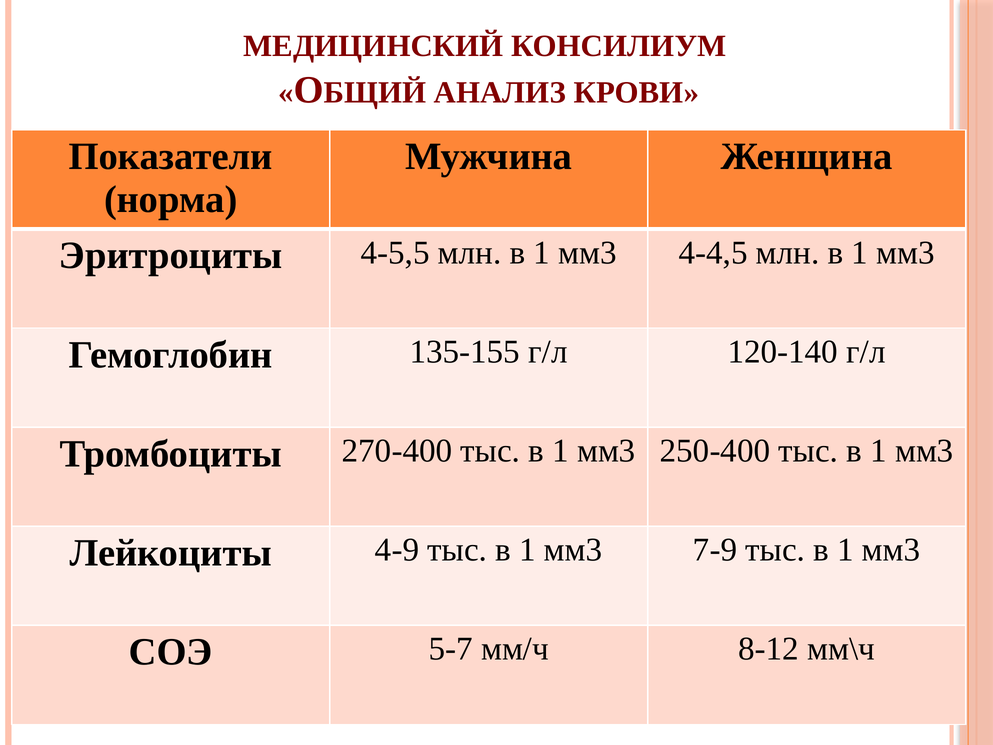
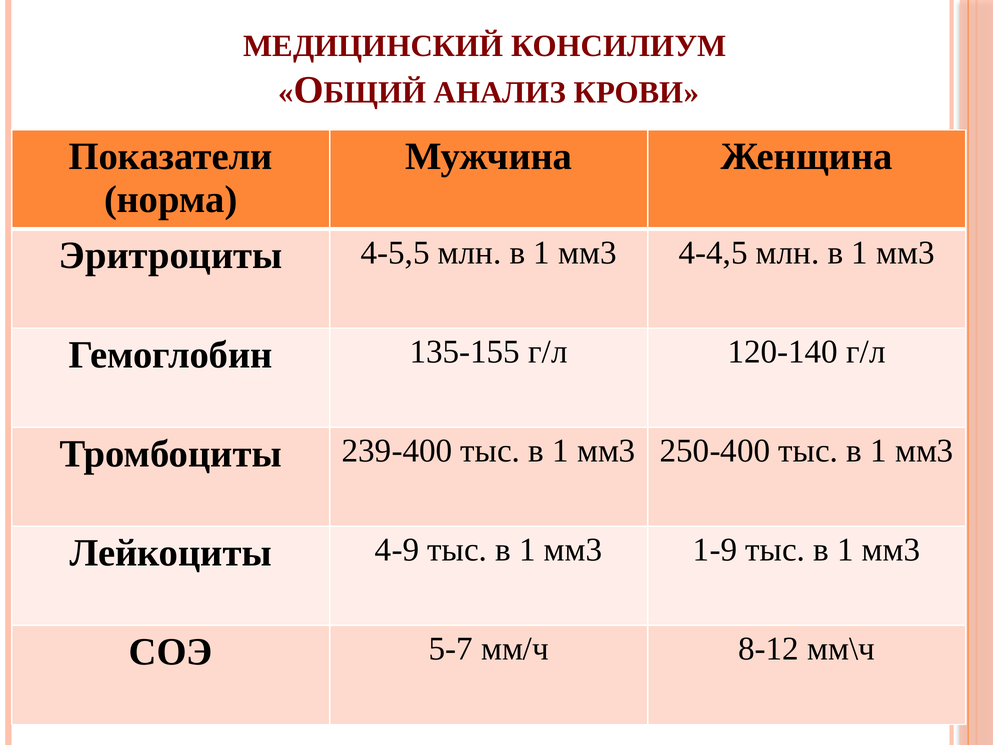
270-400: 270-400 -> 239-400 (397, 451)
7-9: 7-9 -> 1-9 (715, 550)
